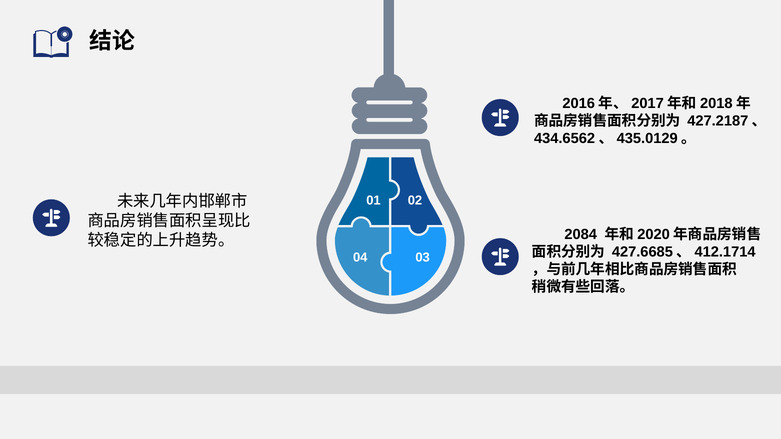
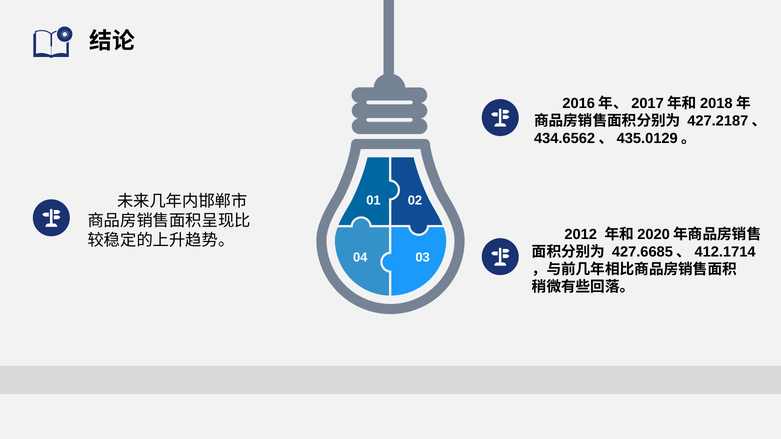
2084: 2084 -> 2012 (581, 234)
